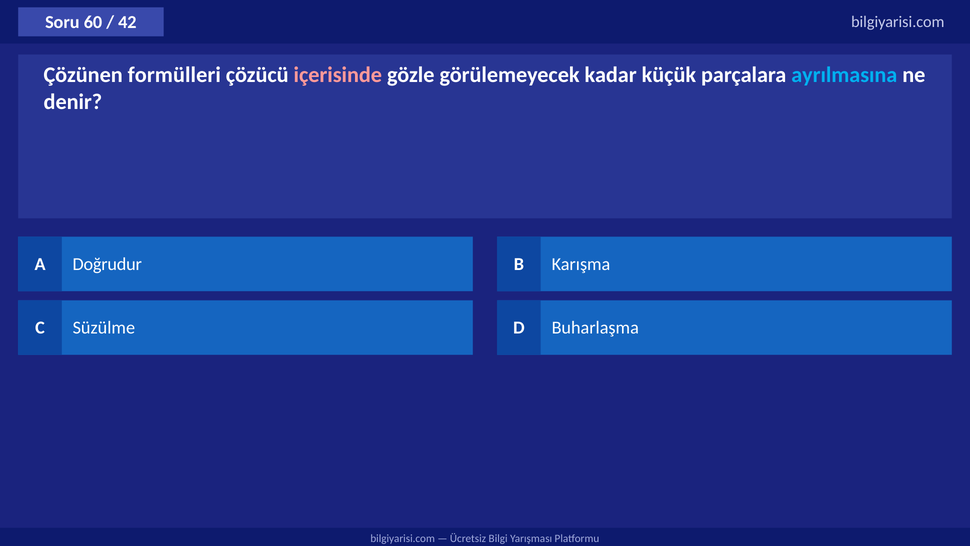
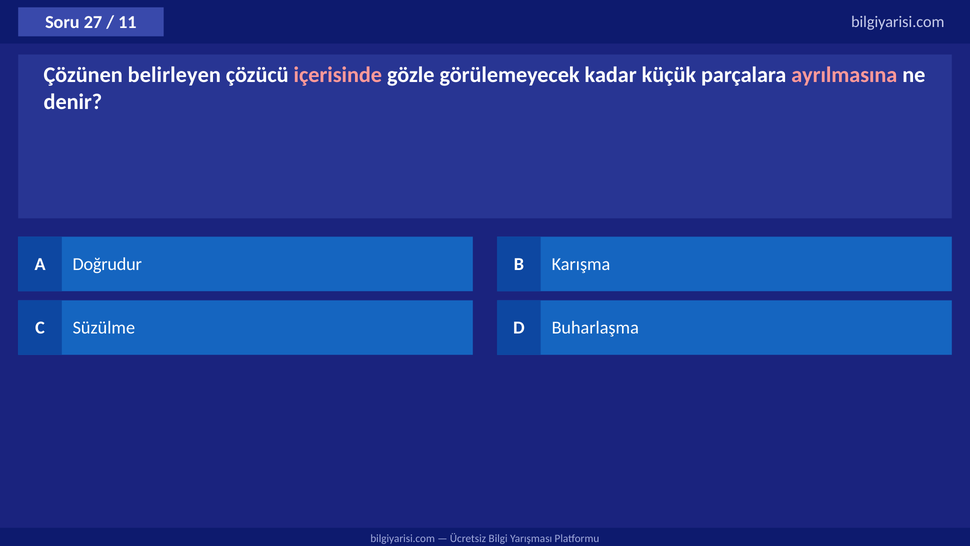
60: 60 -> 27 (93, 22)
42: 42 -> 11 (127, 22)
formülleri: formülleri -> belirleyen (174, 75)
ayrılmasına colour: light blue -> pink (844, 75)
